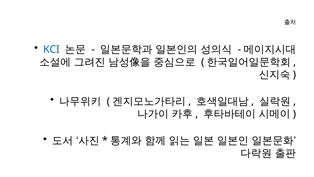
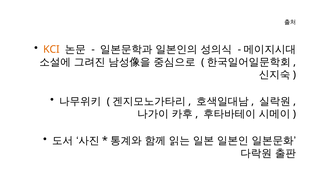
KCI colour: blue -> orange (51, 49)
